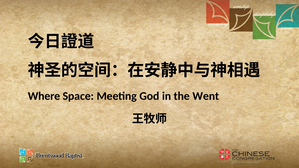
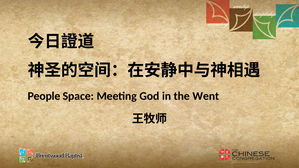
Where: Where -> People (44, 96)
